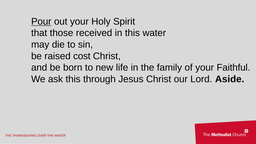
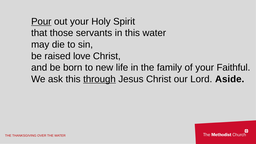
received: received -> servants (94, 33)
cost: cost -> love (82, 56)
through underline: none -> present (99, 79)
